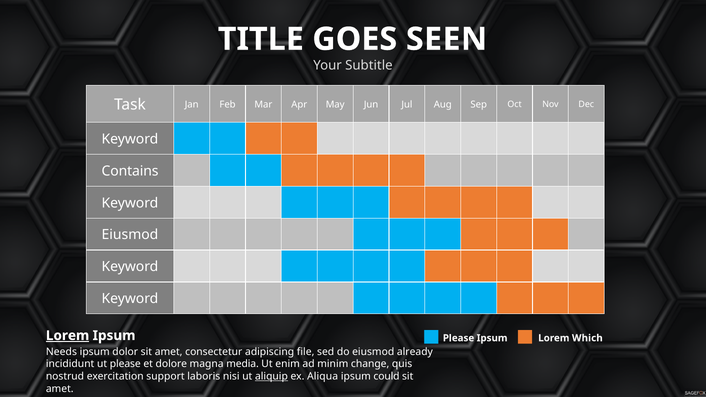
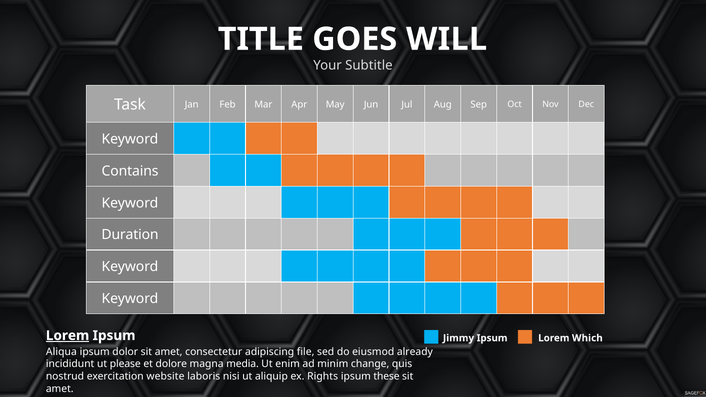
SEEN: SEEN -> WILL (447, 39)
Eiusmod: Eiusmod -> Duration (130, 235)
Please: Please -> Jimmy (459, 338)
Needs: Needs -> Aliqua (61, 352)
support: support -> website (165, 377)
aliquip underline: present -> none (271, 377)
Aliqua: Aliqua -> Rights (323, 377)
could: could -> these (387, 377)
